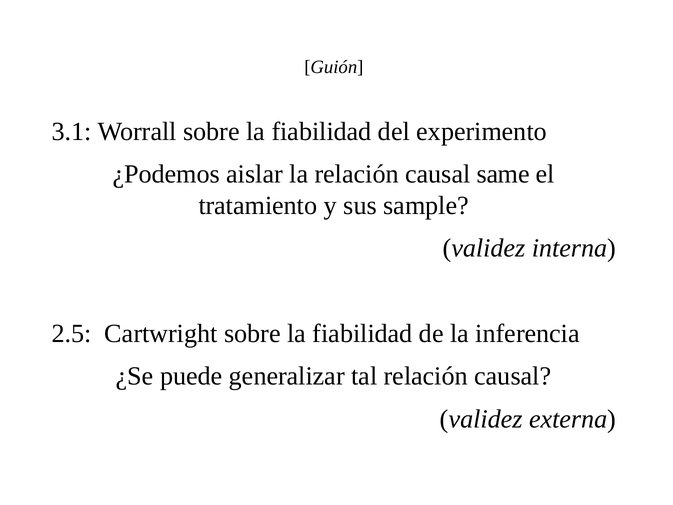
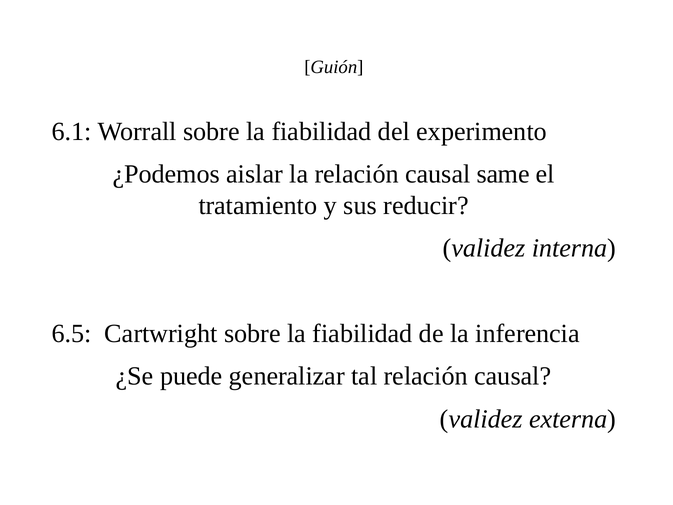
3.1: 3.1 -> 6.1 (72, 131)
sample: sample -> reducir (426, 205)
2.5: 2.5 -> 6.5 (72, 333)
